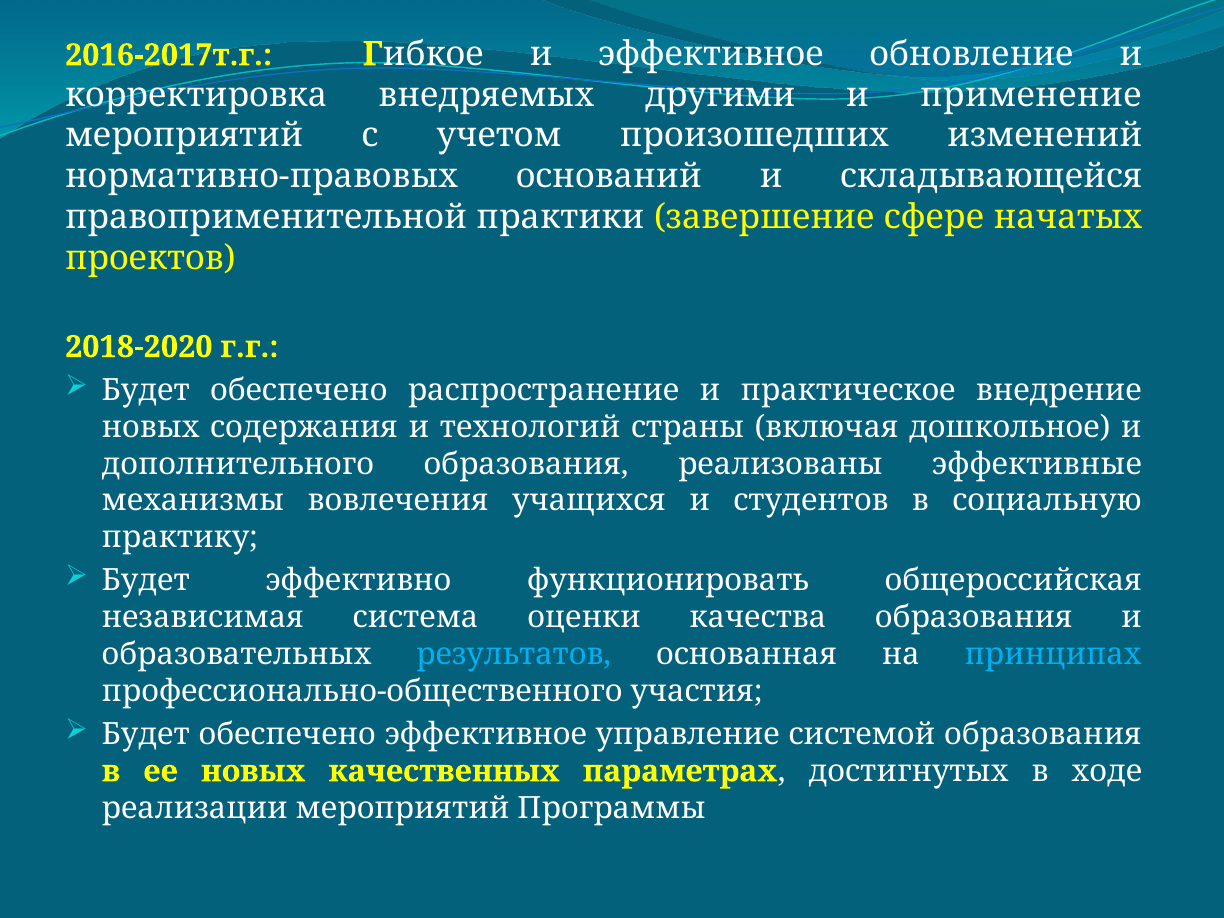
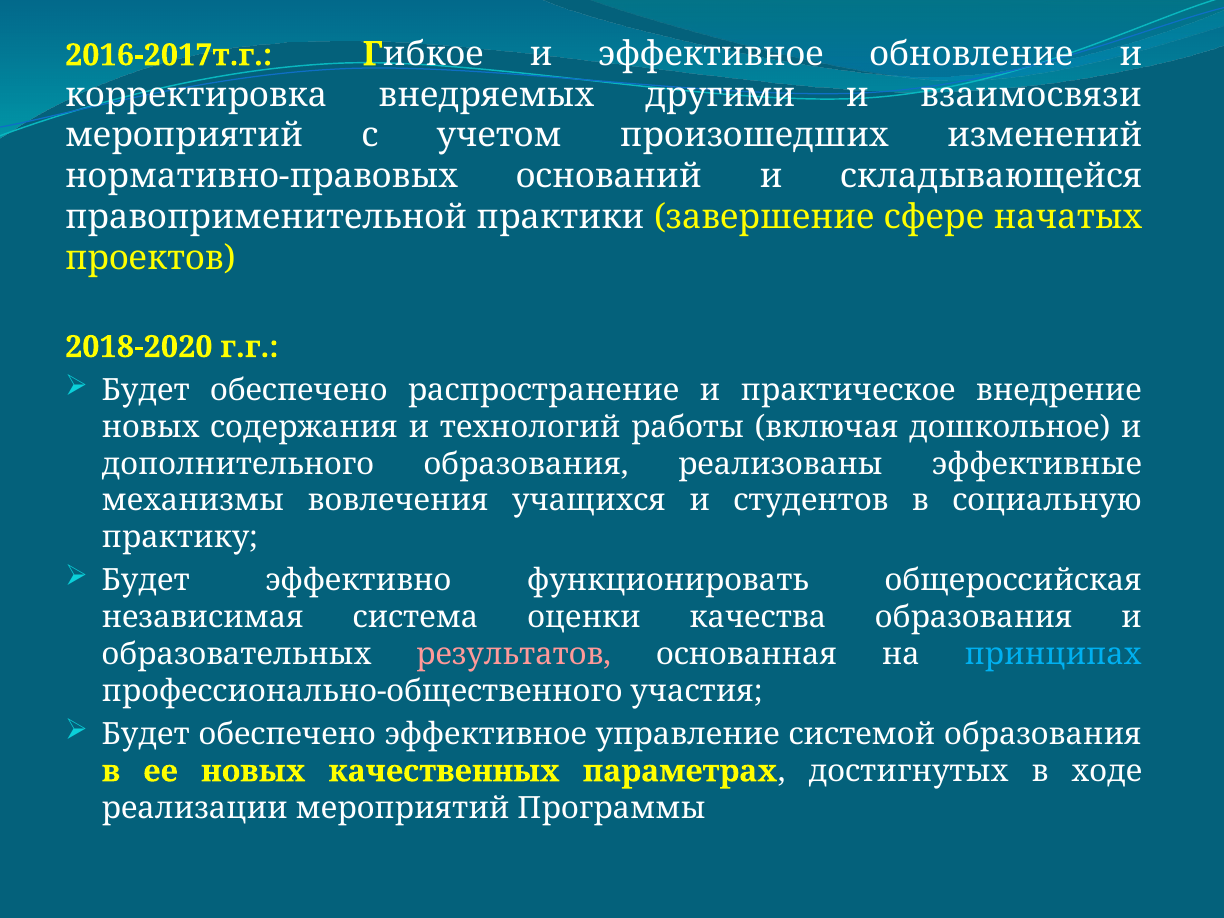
применение: применение -> взаимосвязи (1031, 95)
страны: страны -> работы (688, 427)
результатов colour: light blue -> pink (514, 654)
